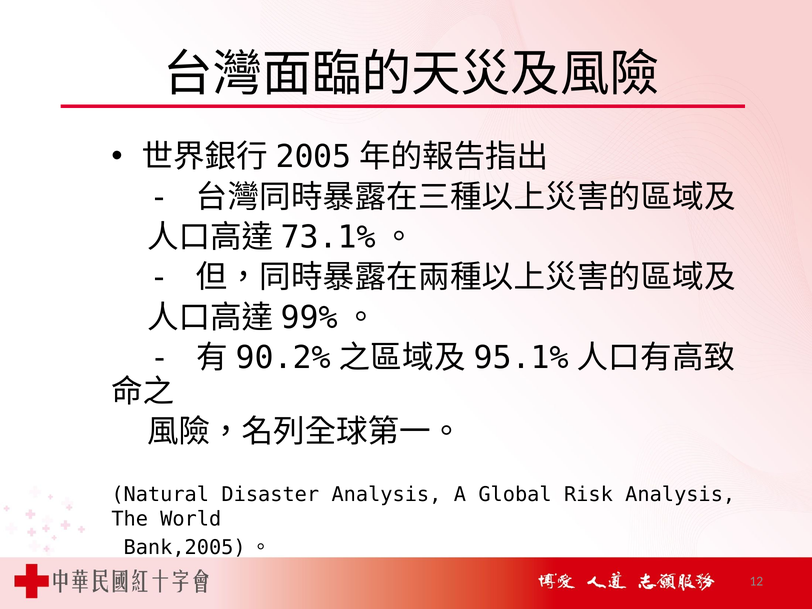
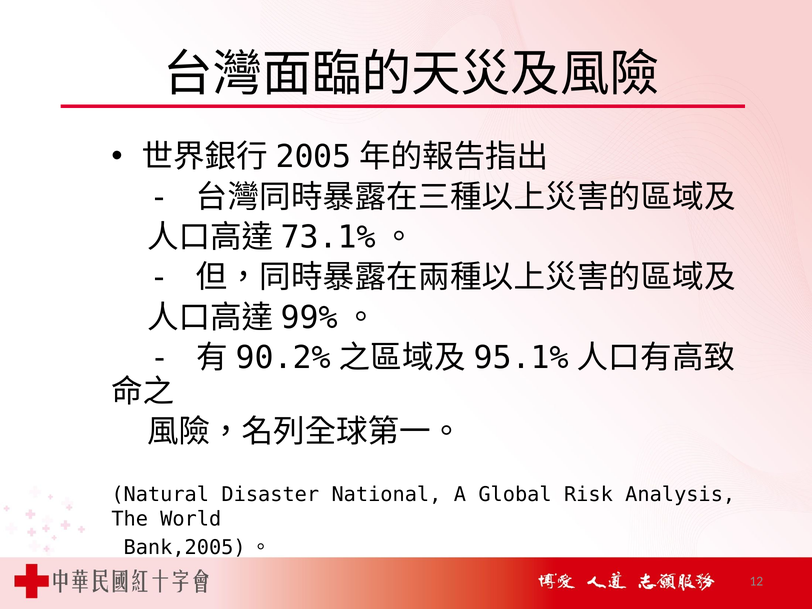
Disaster Analysis: Analysis -> National (386, 495)
